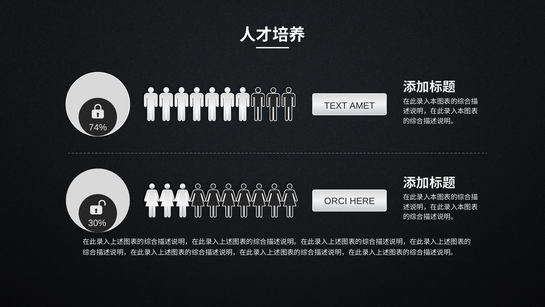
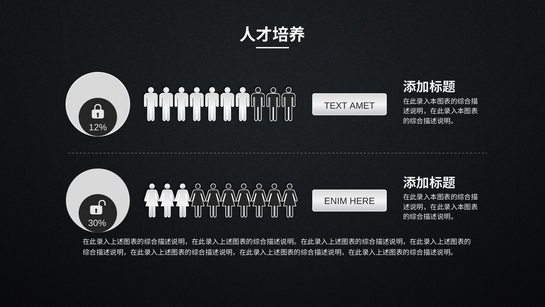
74%: 74% -> 12% (98, 127)
ORCI: ORCI -> ENIM (336, 201)
